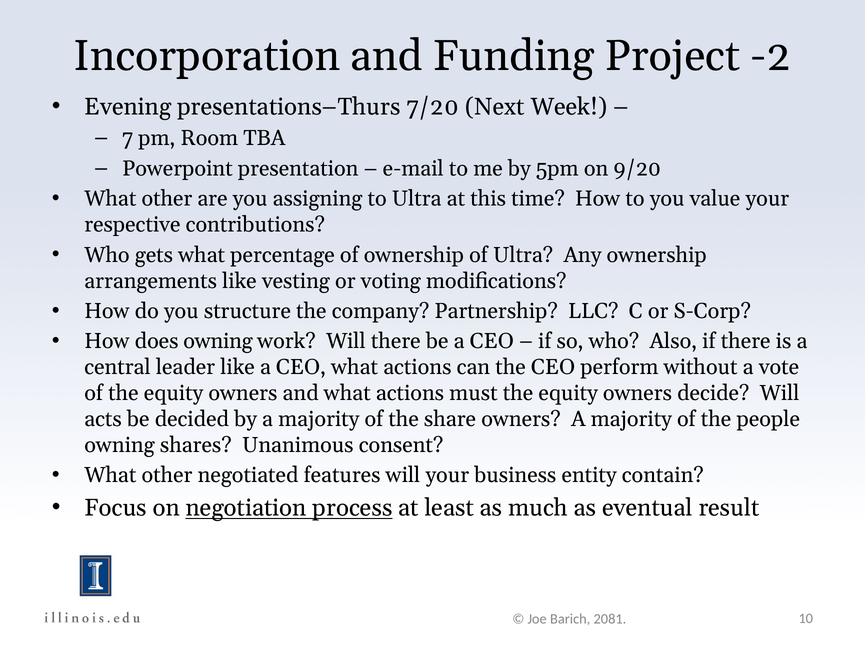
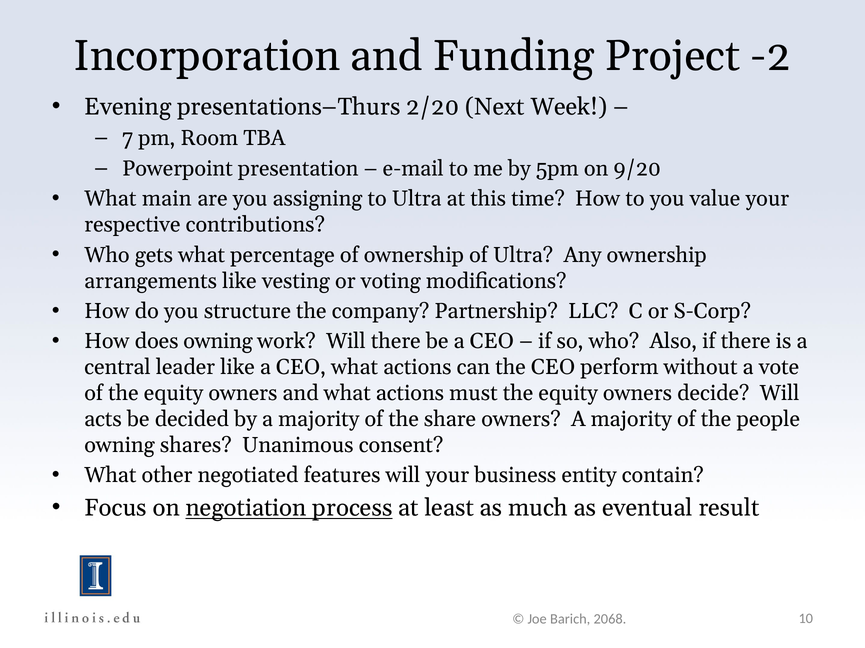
7/20: 7/20 -> 2/20 (433, 107)
other: other -> main (167, 199)
2081: 2081 -> 2068 (610, 620)
